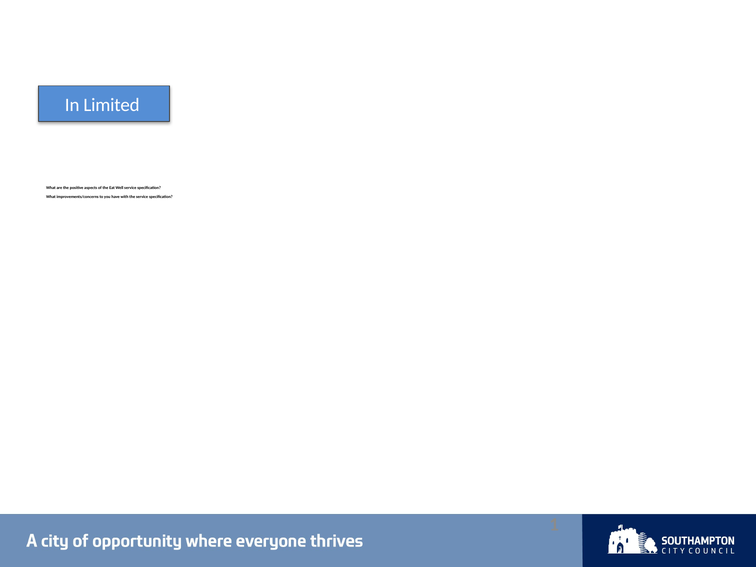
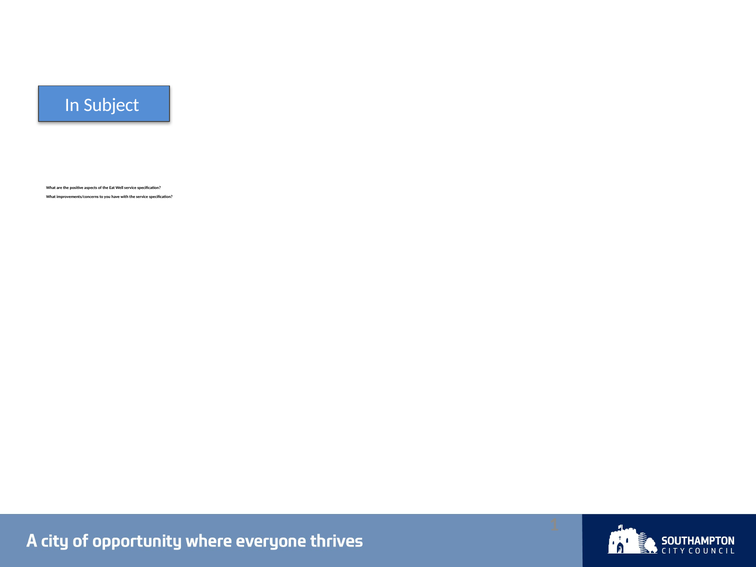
Limited: Limited -> Subject (112, 105)
